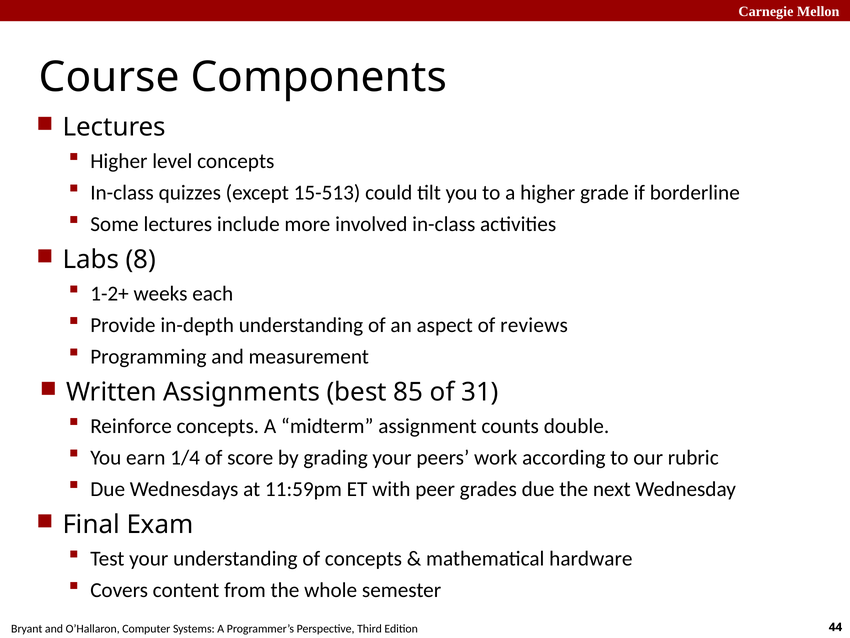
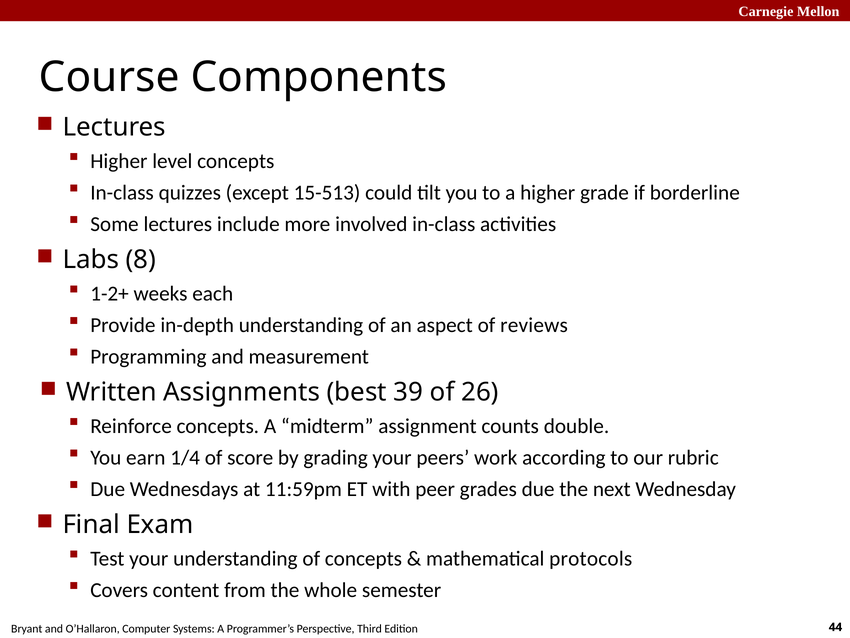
85: 85 -> 39 (408, 392)
31: 31 -> 26 (480, 392)
hardware: hardware -> protocols (591, 558)
